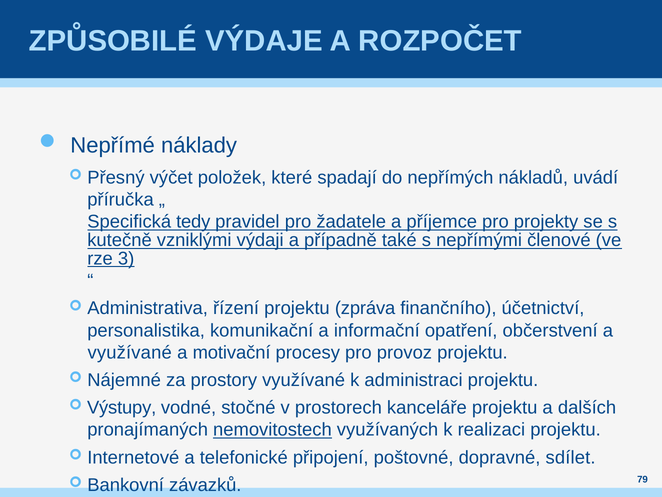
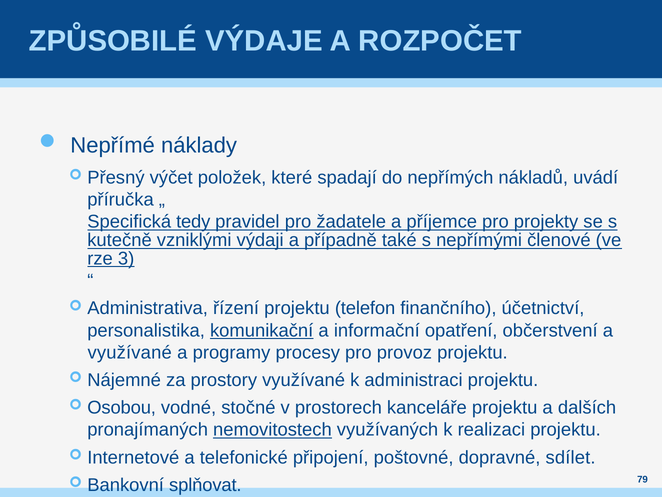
zpráva: zpráva -> telefon (365, 308)
komunikační underline: none -> present (262, 330)
motivační: motivační -> programy (232, 352)
Výstupy: Výstupy -> Osobou (122, 407)
závazků: závazků -> splňovat (205, 485)
